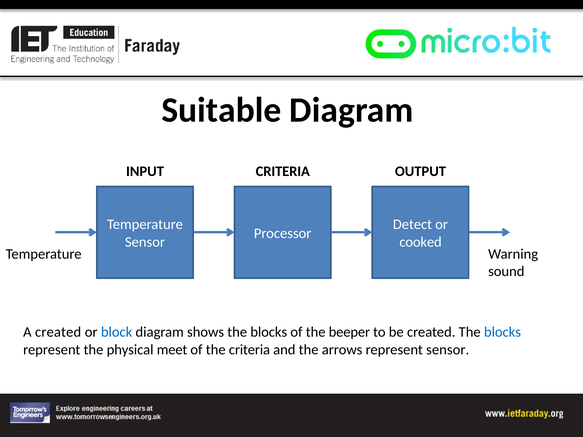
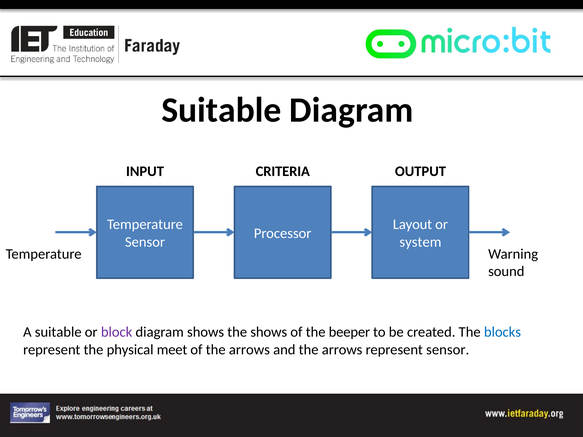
Detect: Detect -> Layout (413, 225)
cooked: cooked -> system (420, 242)
A created: created -> suitable (58, 332)
block colour: blue -> purple (117, 332)
shows the blocks: blocks -> shows (269, 332)
of the criteria: criteria -> arrows (249, 350)
